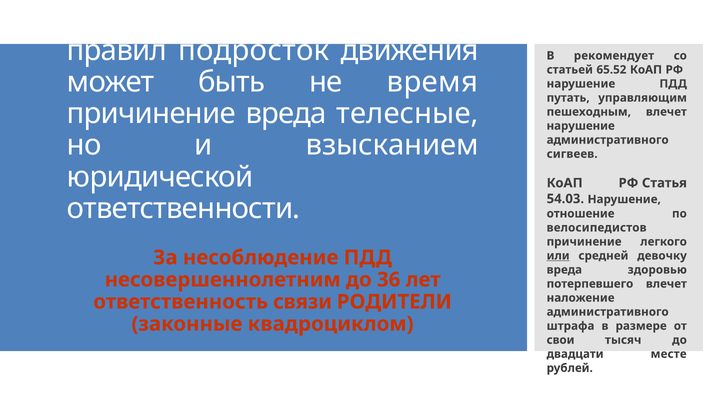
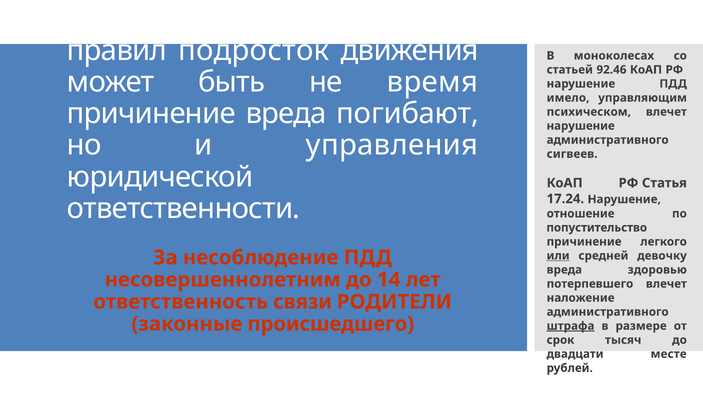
рекомендует: рекомендует -> моноколесах (614, 56)
65.52: 65.52 -> 92.46 (611, 70)
путать: путать -> имело (568, 98)
телесные: телесные -> погибают (408, 114)
пешеходным: пешеходным -> психическом (589, 112)
взысканием: взысканием -> управления (392, 145)
54.03: 54.03 -> 17.24 (565, 199)
велосипедистов: велосипедистов -> попустительство (597, 228)
36: 36 -> 14 (389, 280)
квадроциклом: квадроциклом -> происшедшего (331, 324)
штрафа underline: none -> present (571, 326)
свои: свои -> срок (560, 340)
